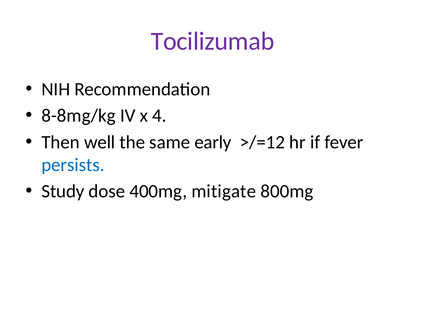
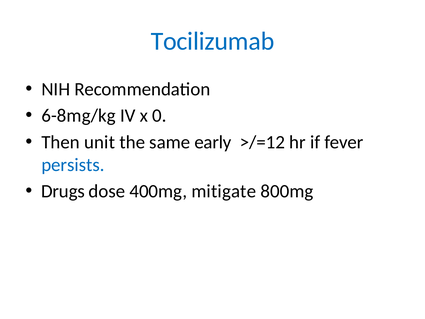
Tocilizumab colour: purple -> blue (213, 41)
8-8mg/kg: 8-8mg/kg -> 6-8mg/kg (79, 116)
4: 4 -> 0 (159, 116)
well: well -> unit (100, 142)
Study: Study -> Drugs (63, 191)
